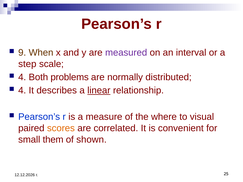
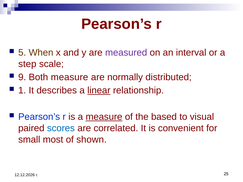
9: 9 -> 5 (22, 53)
4: 4 -> 9 (22, 77)
Both problems: problems -> measure (70, 77)
4: 4 -> 1 (22, 91)
measure underline: none -> present (104, 117)
where: where -> based (164, 117)
scores colour: orange -> blue (61, 128)
them: them -> most (53, 140)
